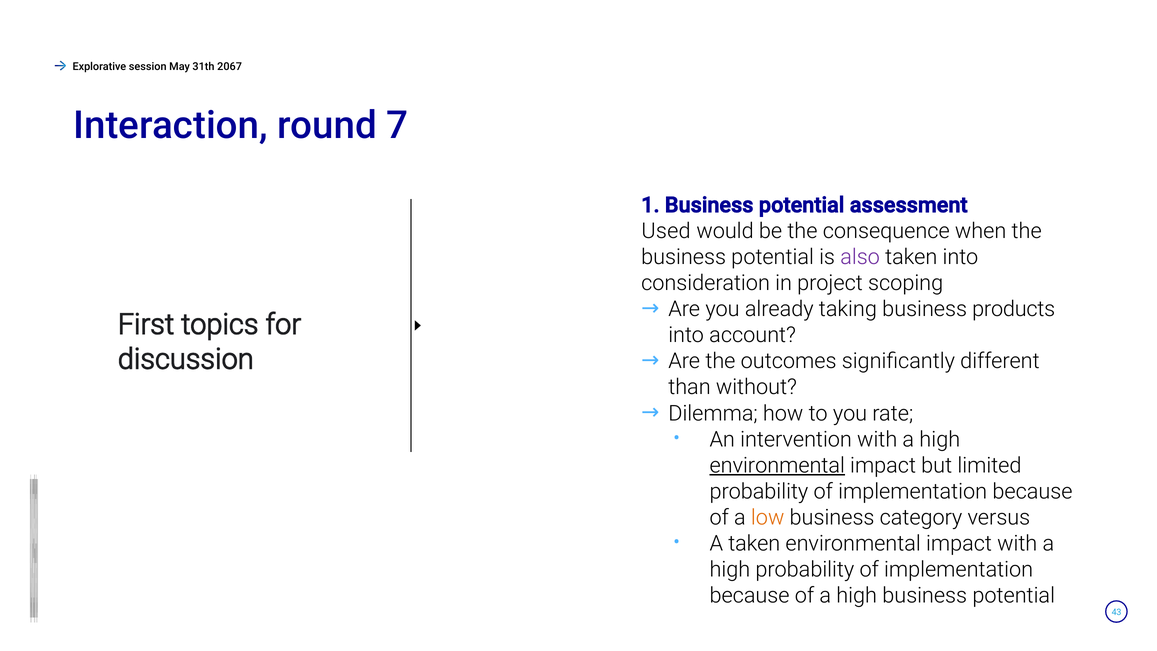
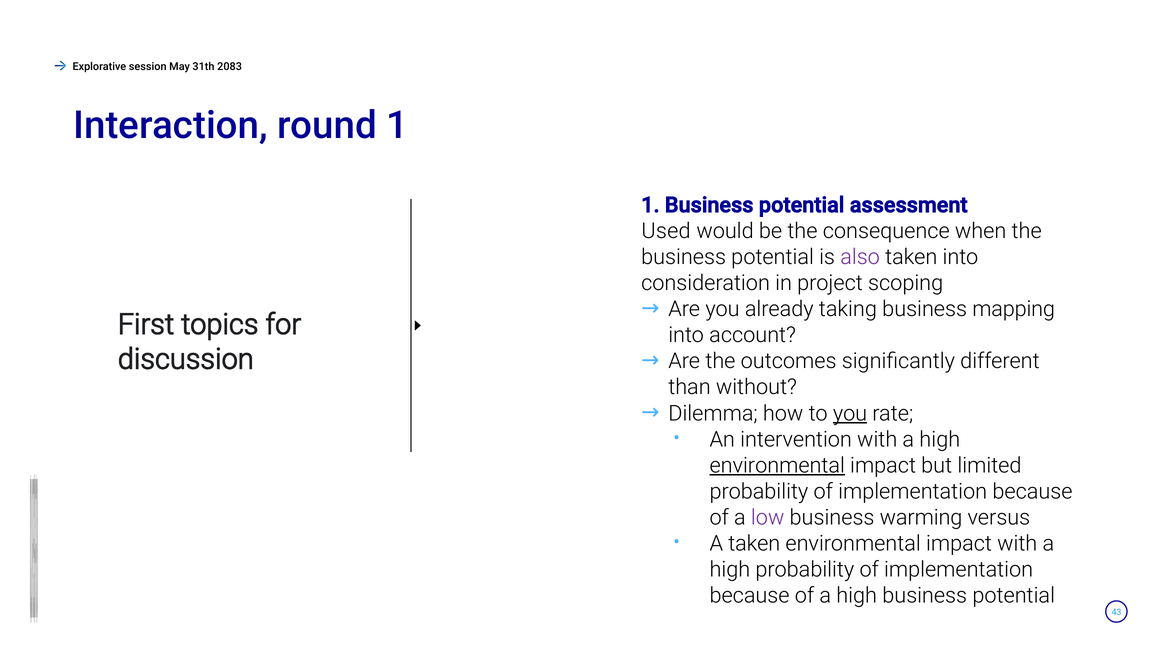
2067: 2067 -> 2083 (230, 67)
round 7: 7 -> 1 (397, 125)
products: products -> mapping (1014, 309)
you underline: none -> present (850, 413)
low colour: orange -> purple (768, 517)
category: category -> warming (921, 517)
